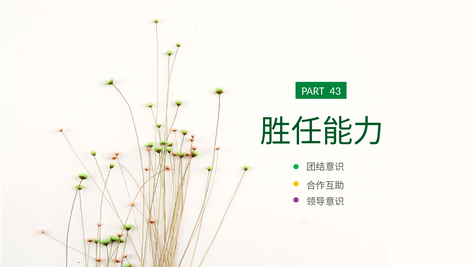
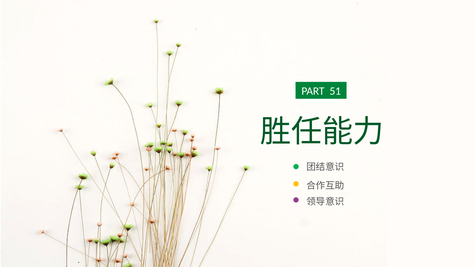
43: 43 -> 51 (335, 91)
